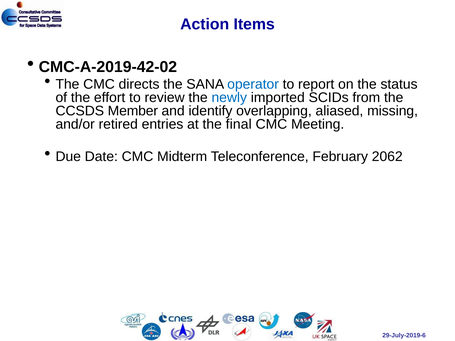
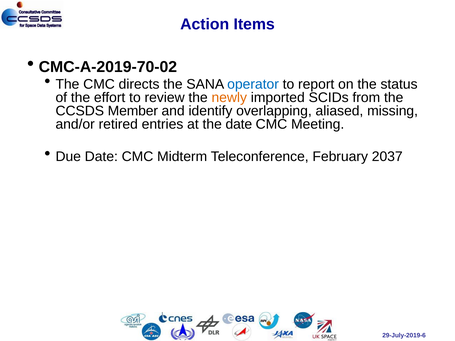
CMC-A-2019-42-02: CMC-A-2019-42-02 -> CMC-A-2019-70-02 (108, 67)
newly colour: blue -> orange (229, 98)
the final: final -> date (239, 124)
2062: 2062 -> 2037 (387, 157)
